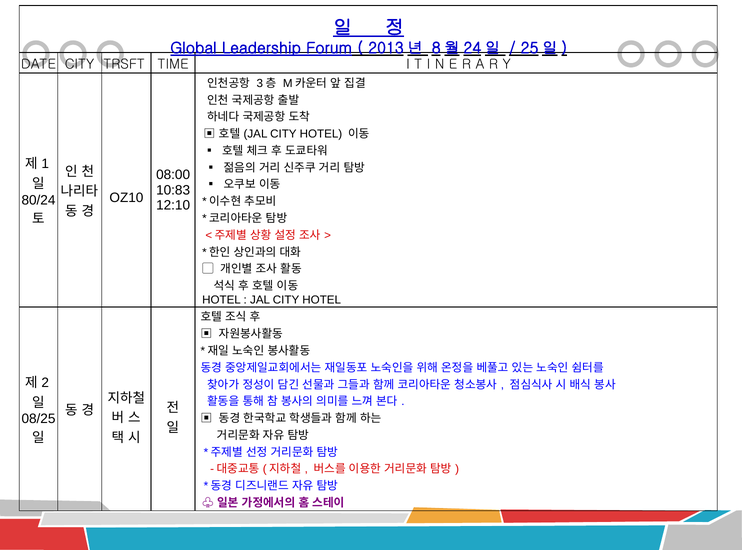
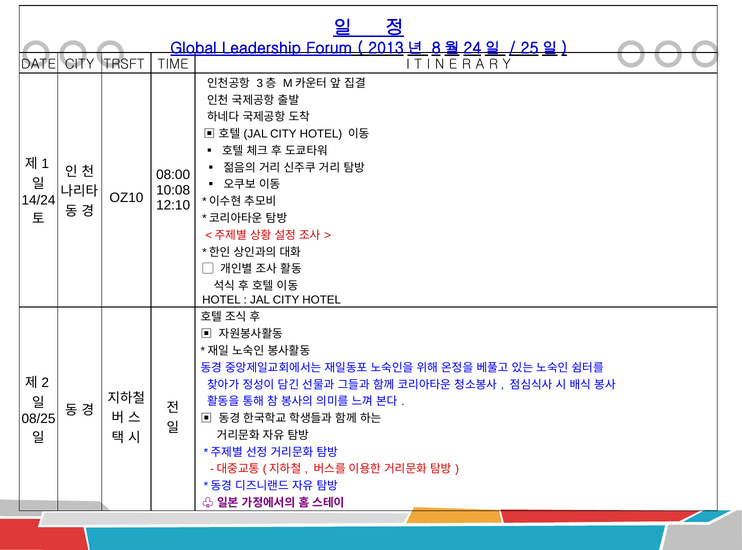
10:83: 10:83 -> 10:08 (173, 190)
80/24: 80/24 -> 14/24 (38, 200)
